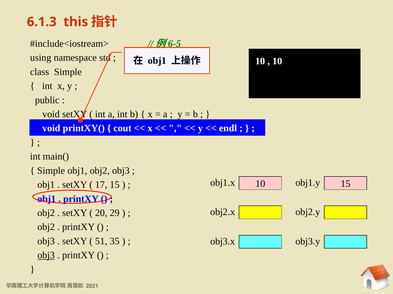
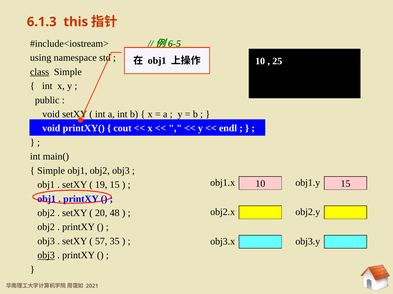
10: 10 -> 25 (277, 61)
class underline: none -> present (40, 72)
17: 17 -> 19 (101, 185)
29: 29 -> 48 (115, 213)
51: 51 -> 57 (101, 242)
